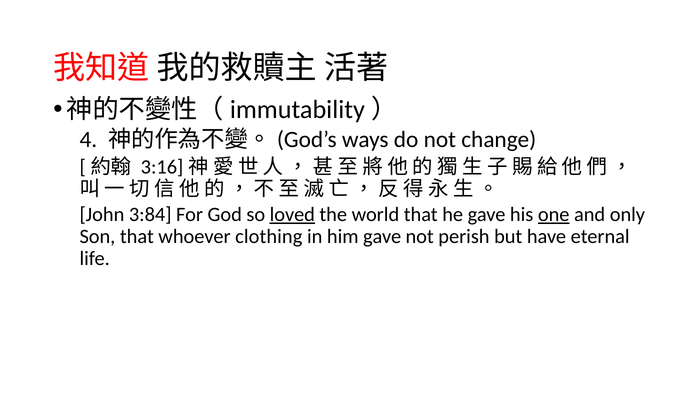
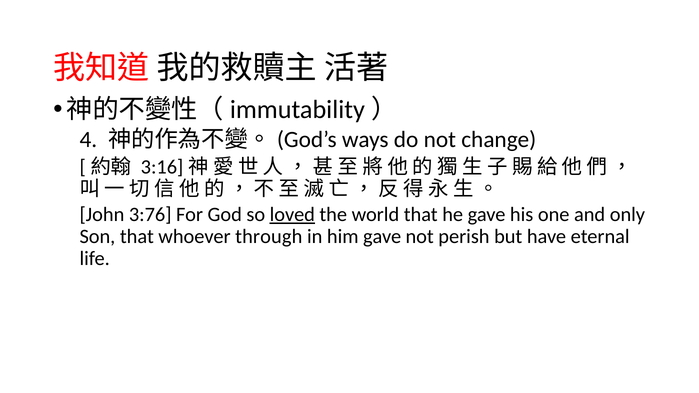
3:84: 3:84 -> 3:76 (150, 215)
one underline: present -> none (554, 215)
clothing: clothing -> through (269, 237)
